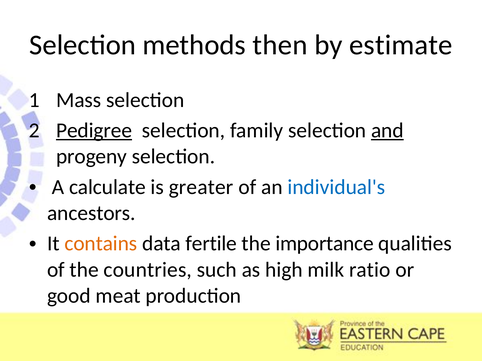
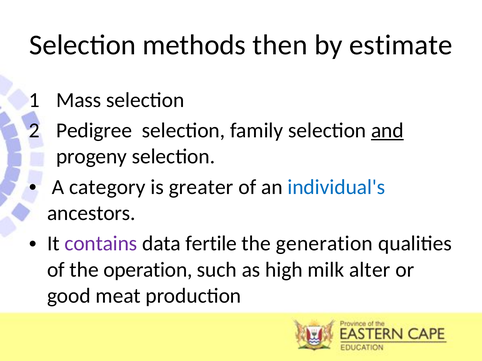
Pedigree underline: present -> none (94, 131)
calculate: calculate -> category (107, 187)
contains colour: orange -> purple (101, 244)
importance: importance -> generation (324, 244)
countries: countries -> operation (148, 270)
ratio: ratio -> alter (370, 270)
